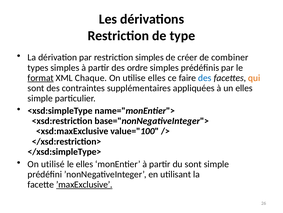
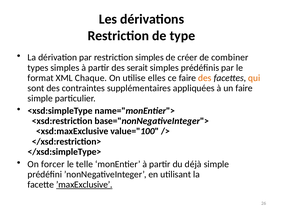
ordre: ordre -> serait (137, 67)
format underline: present -> none (41, 78)
des colour: blue -> orange (205, 78)
un elles: elles -> faire (244, 88)
utilisé: utilisé -> forcer (53, 164)
le elles: elles -> telle (84, 164)
du sont: sont -> déjà (193, 164)
